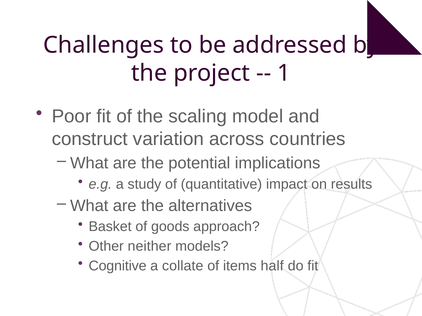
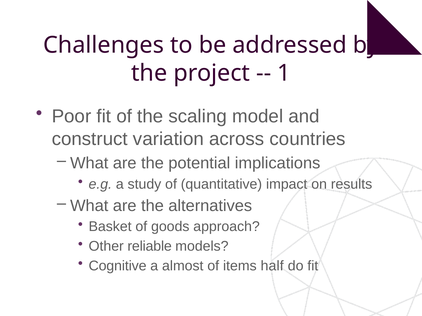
neither: neither -> reliable (150, 247)
collate: collate -> almost (183, 266)
